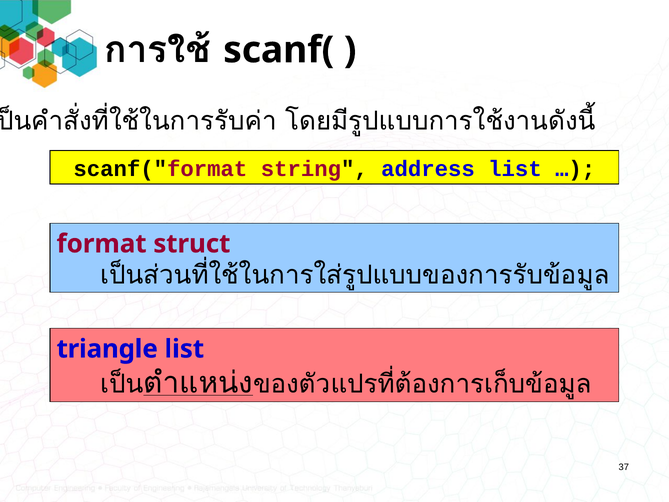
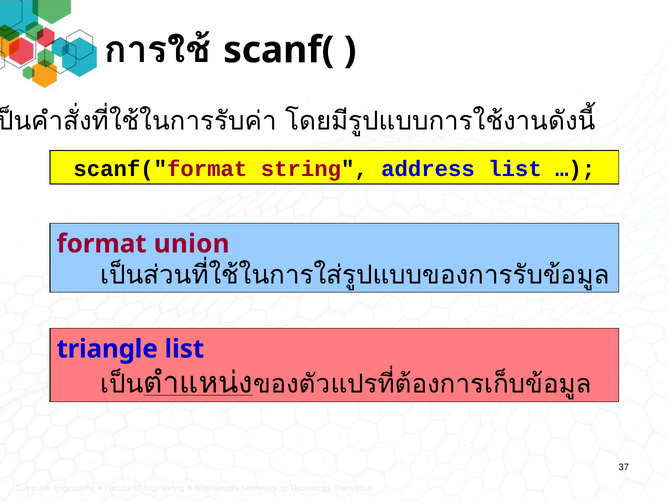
struct: struct -> union (192, 244)
